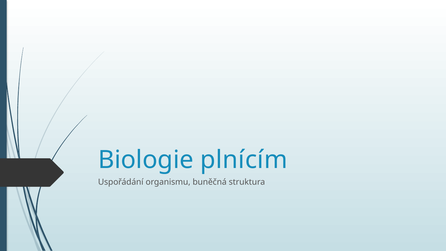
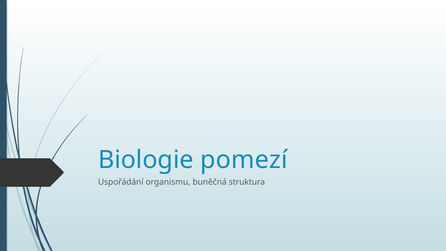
plnícím: plnícím -> pomezí (244, 160)
